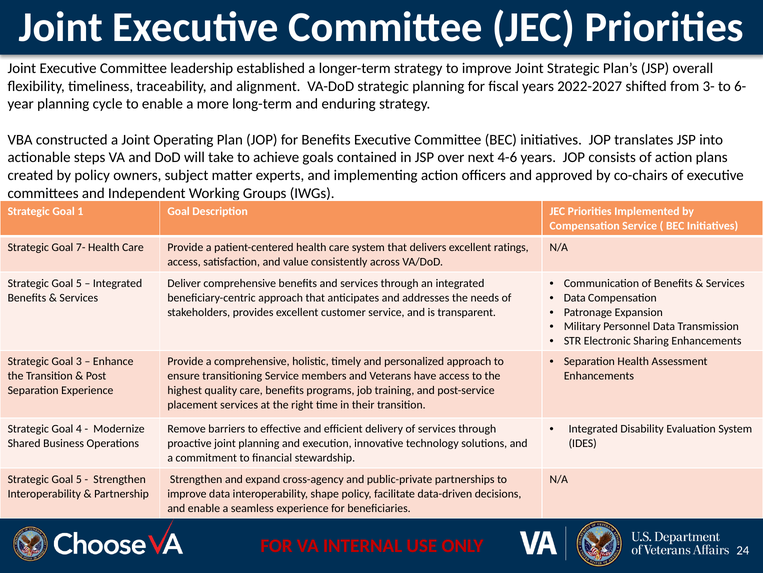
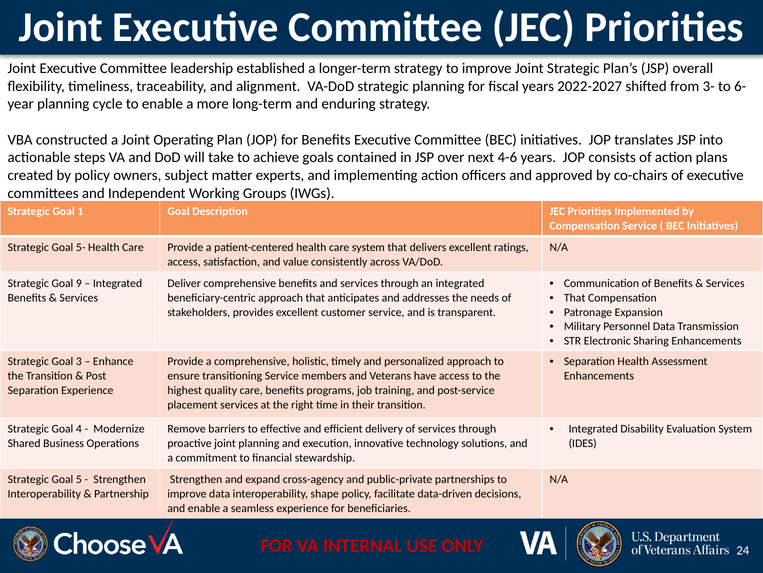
7-: 7- -> 5- (81, 247)
5: 5 -> 9 (79, 283)
Data: Data -> That (575, 297)
